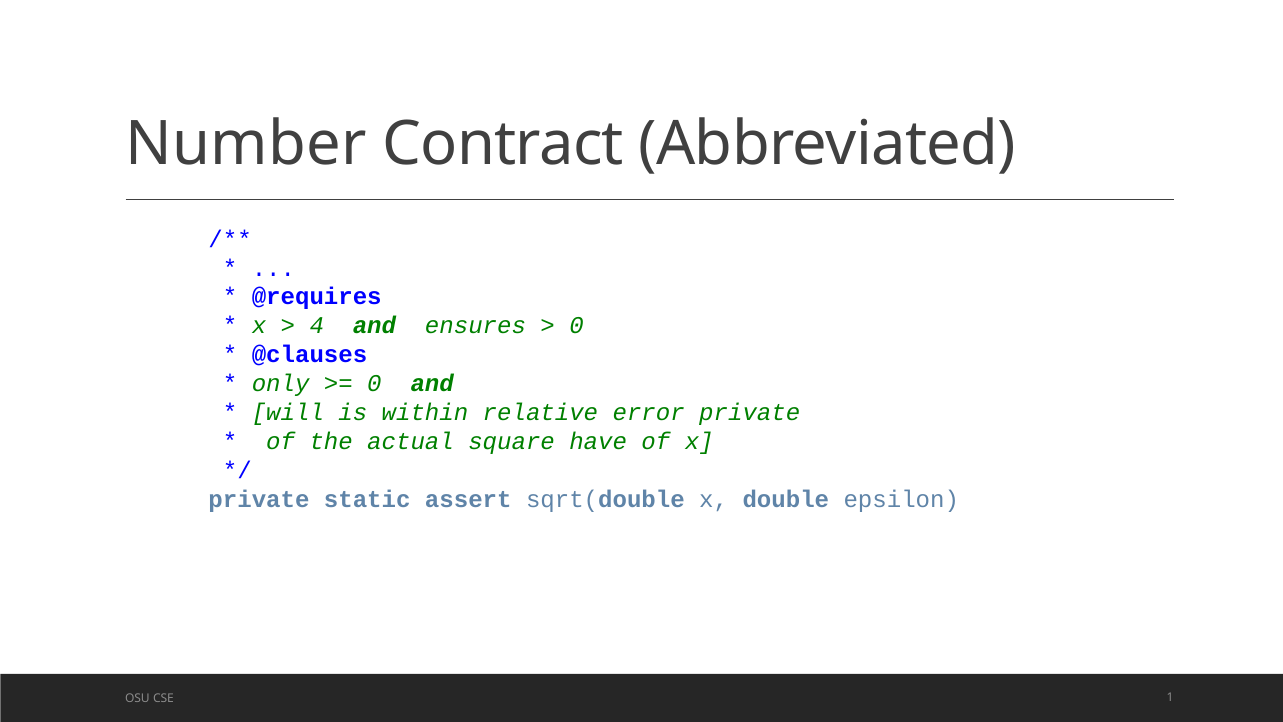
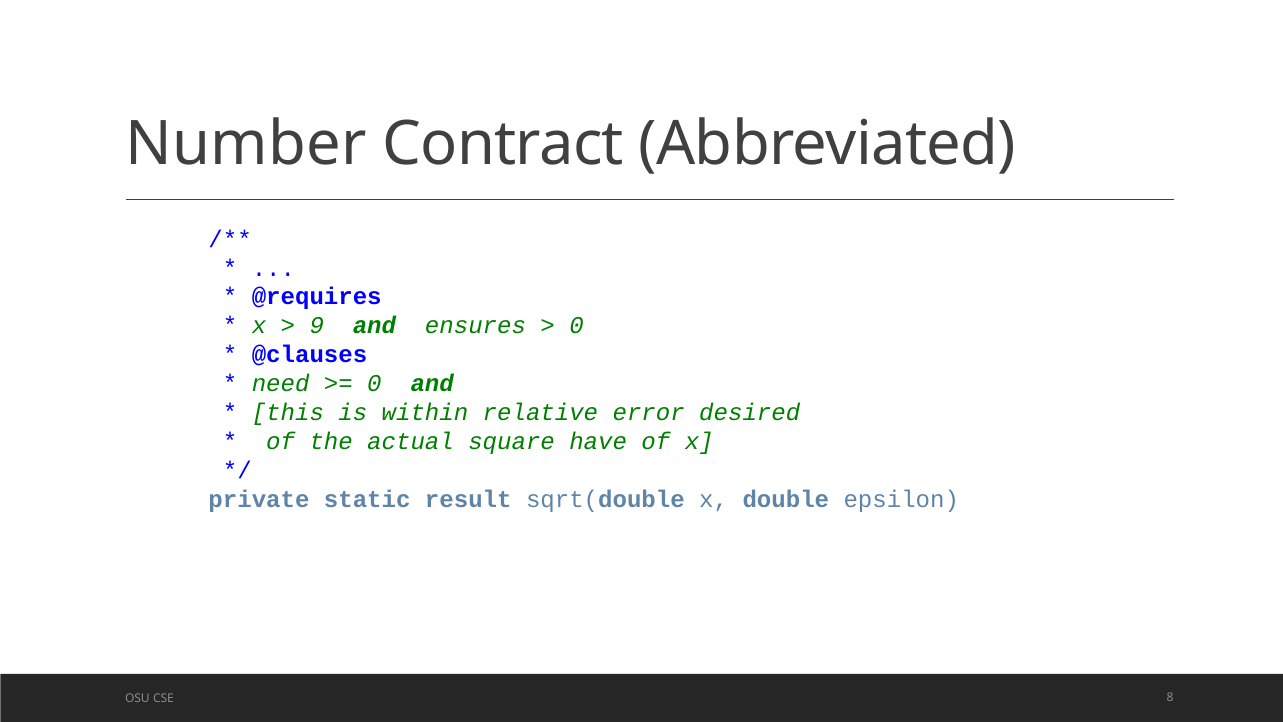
4: 4 -> 9 (317, 326)
only: only -> need (281, 383)
will: will -> this (288, 412)
error private: private -> desired (750, 412)
assert: assert -> result (468, 499)
1: 1 -> 8 (1170, 697)
